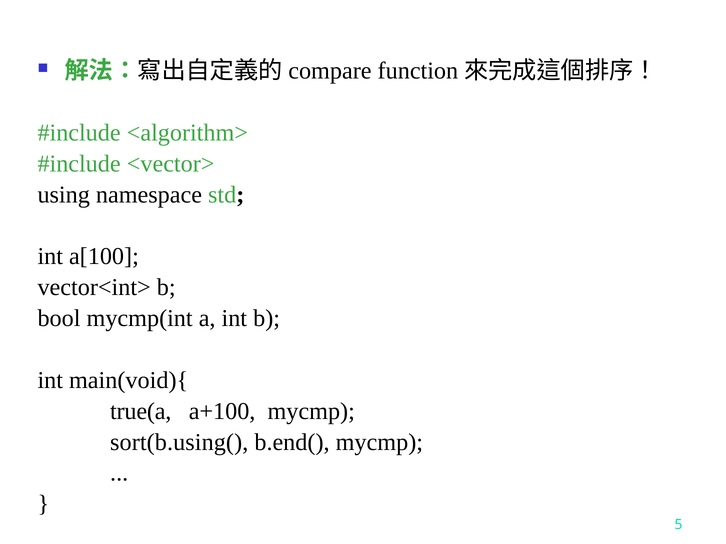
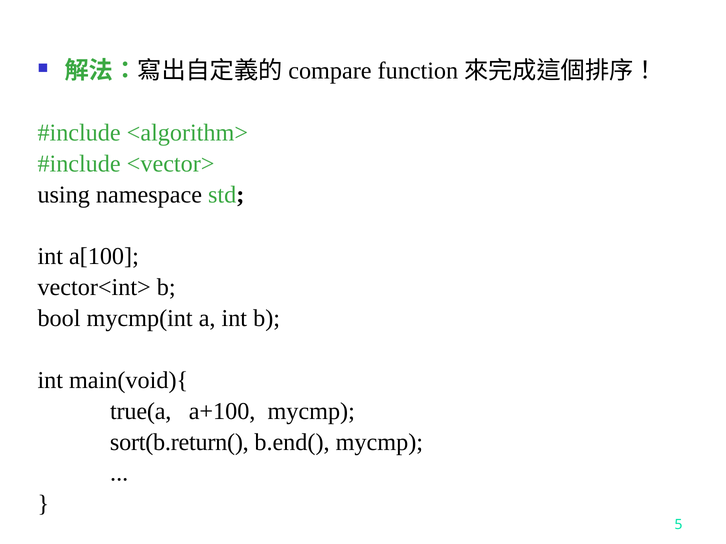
sort(b.using(: sort(b.using( -> sort(b.return( (179, 442)
